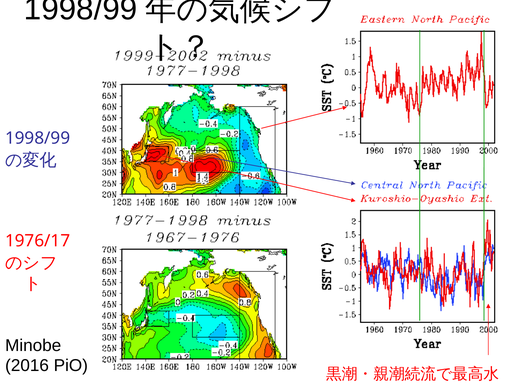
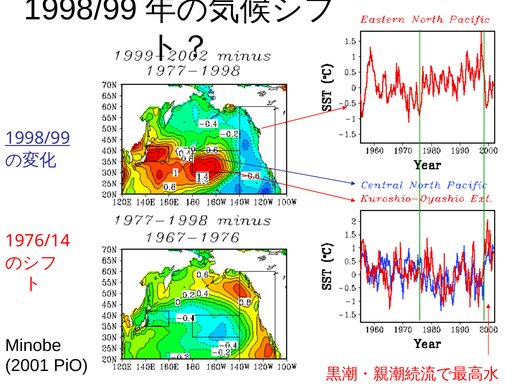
1998/99 underline: none -> present (38, 138)
1976/17: 1976/17 -> 1976/14 (38, 241)
2016: 2016 -> 2001 (27, 366)
